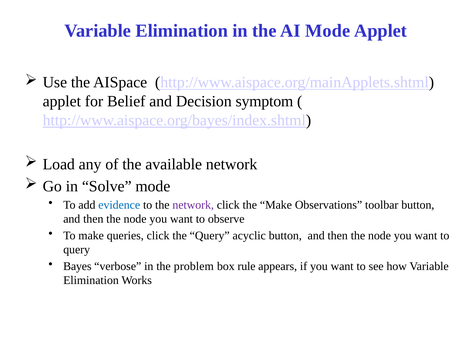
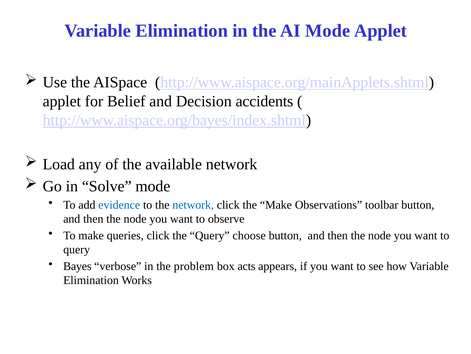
symptom: symptom -> accidents (264, 101)
network colour: purple -> blue (193, 204)
acyclic: acyclic -> choose (249, 235)
rule: rule -> acts (247, 266)
